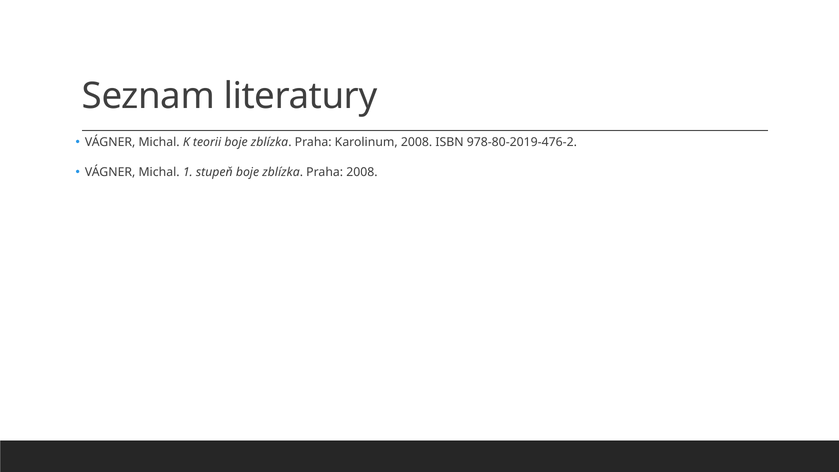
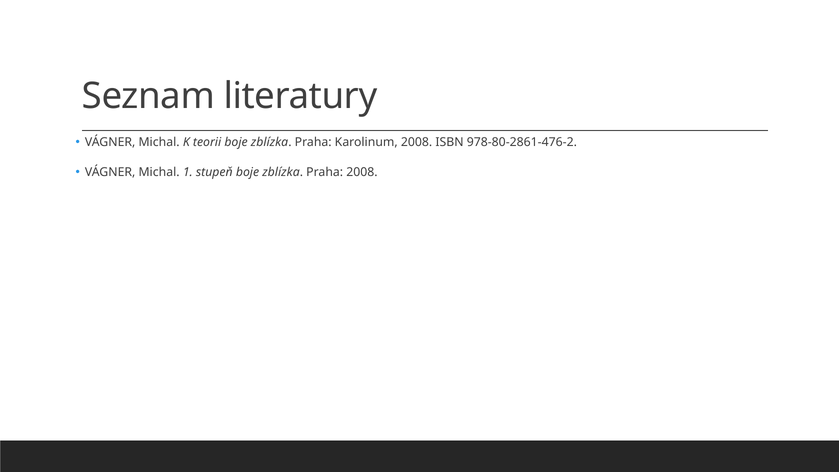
978-80-2019-476-2: 978-80-2019-476-2 -> 978-80-2861-476-2 (522, 142)
